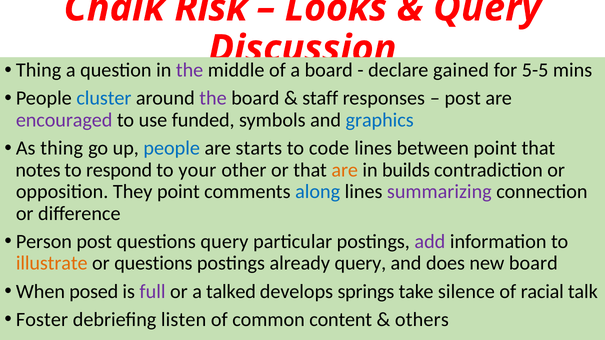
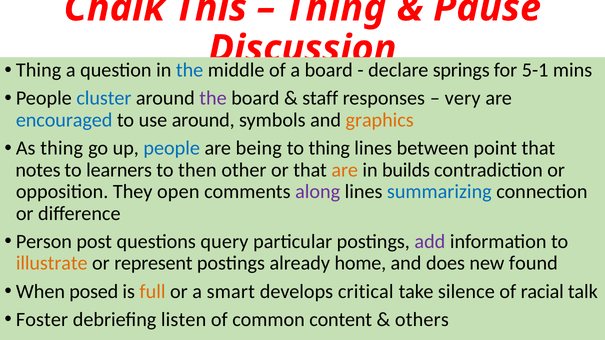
Risk: Risk -> This (211, 8)
Looks: Looks -> Thing (336, 8)
Query: Query -> Pause (487, 8)
the colour: purple -> blue (190, 70)
gained: gained -> springs (461, 70)
5-5: 5-5 -> 5-1 (535, 70)
post: post -> very (463, 98)
encouraged colour: purple -> blue (64, 120)
use funded: funded -> around (203, 120)
graphics colour: blue -> orange (380, 120)
starts: starts -> being (259, 148)
to code: code -> thing (329, 148)
respond: respond -> learners (119, 170)
your: your -> then (197, 170)
They point: point -> open (178, 192)
along colour: blue -> purple (318, 192)
summarizing colour: purple -> blue (439, 192)
or questions: questions -> represent (153, 264)
already query: query -> home (360, 264)
new board: board -> found (533, 264)
full colour: purple -> orange (152, 292)
talked: talked -> smart (231, 292)
springs: springs -> critical (366, 292)
